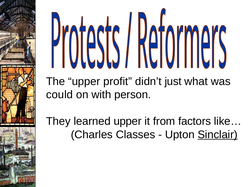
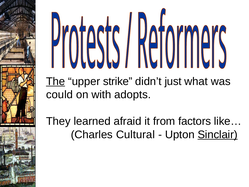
The underline: none -> present (56, 81)
profit: profit -> strike (118, 81)
person: person -> adopts (133, 95)
learned upper: upper -> afraid (128, 121)
Classes: Classes -> Cultural (135, 134)
